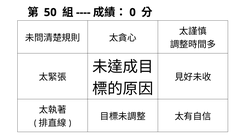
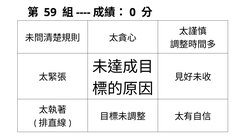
50: 50 -> 59 (50, 12)
